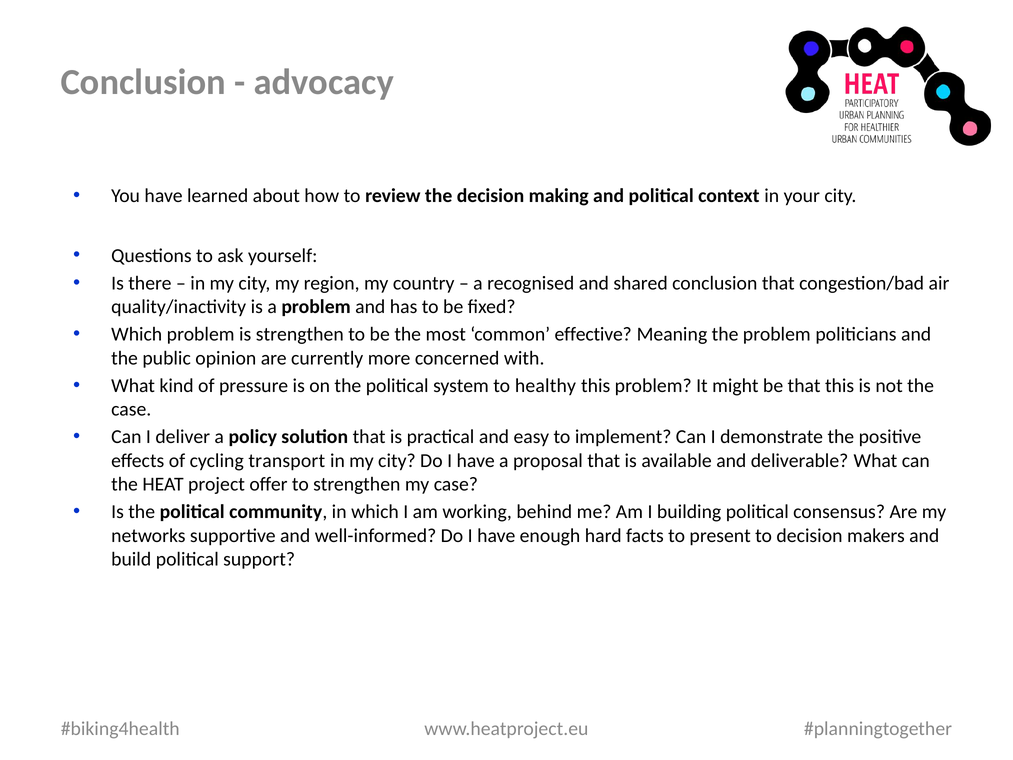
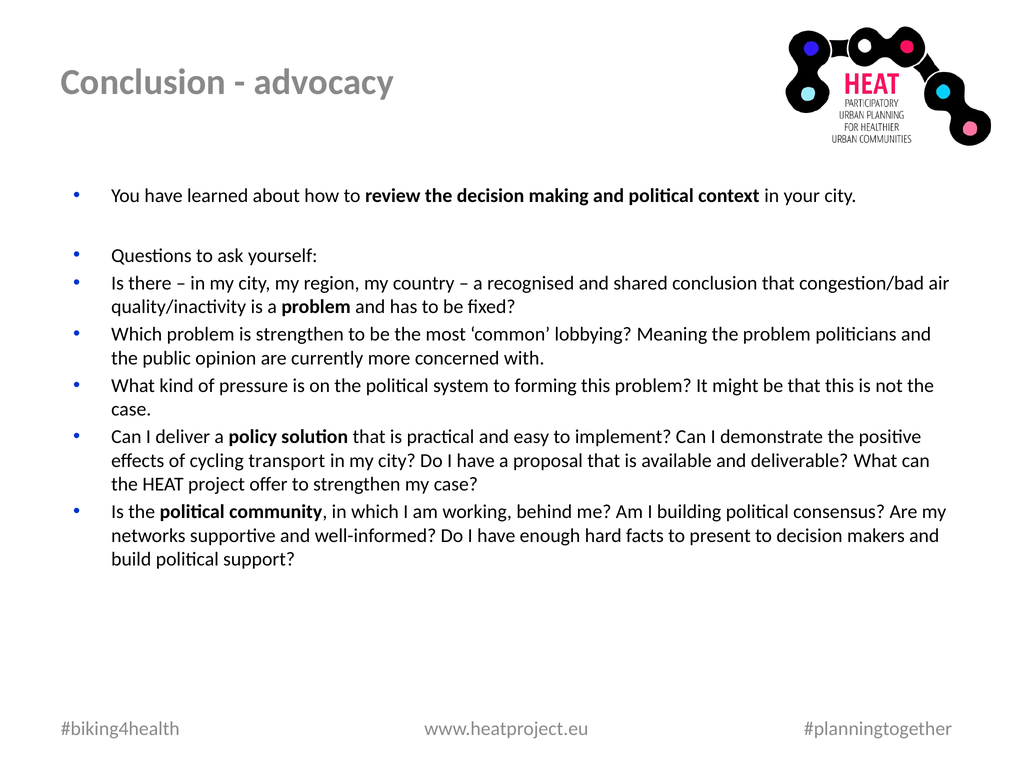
effective: effective -> lobbying (593, 334)
healthy: healthy -> forming (546, 386)
